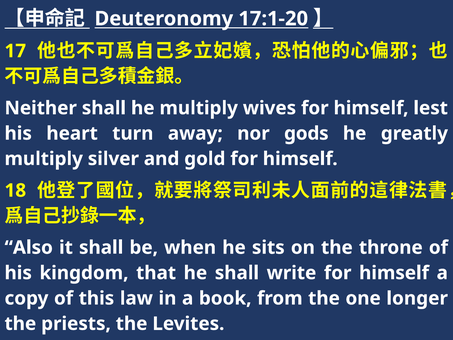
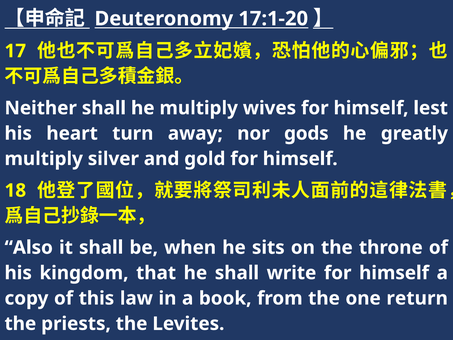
longer: longer -> return (417, 298)
